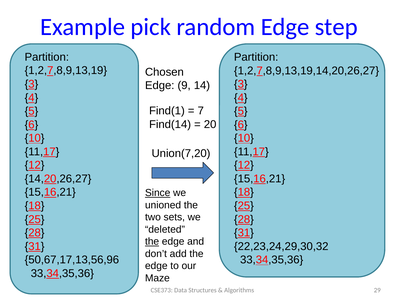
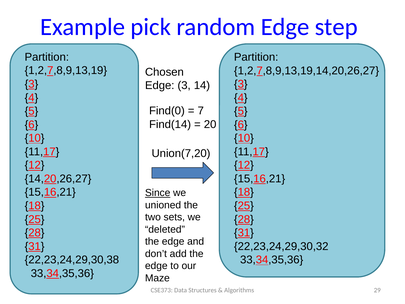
Edge 9: 9 -> 3 (184, 85)
Find(1: Find(1 -> Find(0 (167, 111)
the underline: present -> none (152, 241)
50,67,17,13,56,96: 50,67,17,13,56,96 -> 22,23,24,29,30,38 (72, 260)
